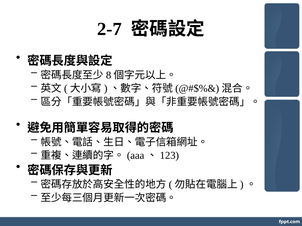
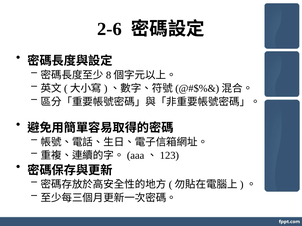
2-7: 2-7 -> 2-6 (110, 29)
